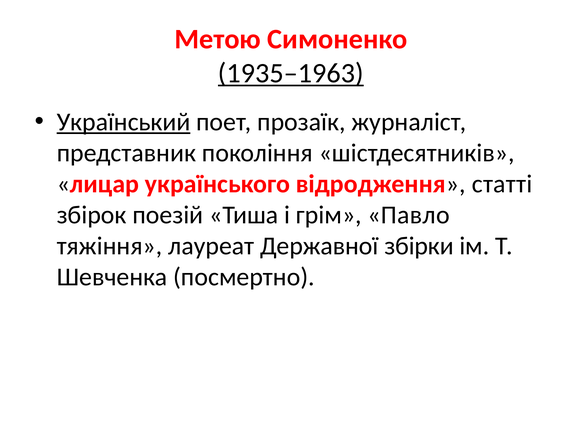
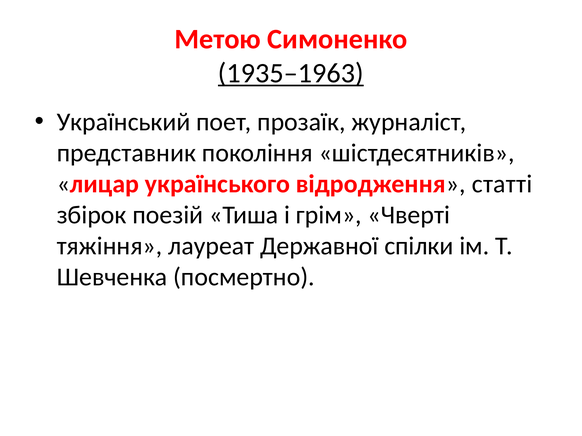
Український underline: present -> none (124, 122)
Павло: Павло -> Чверті (409, 215)
збірки: збірки -> спілки (419, 246)
